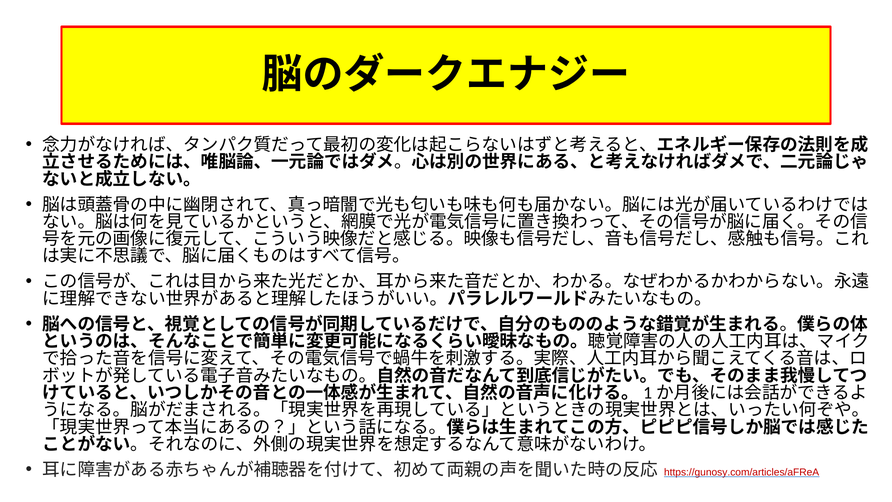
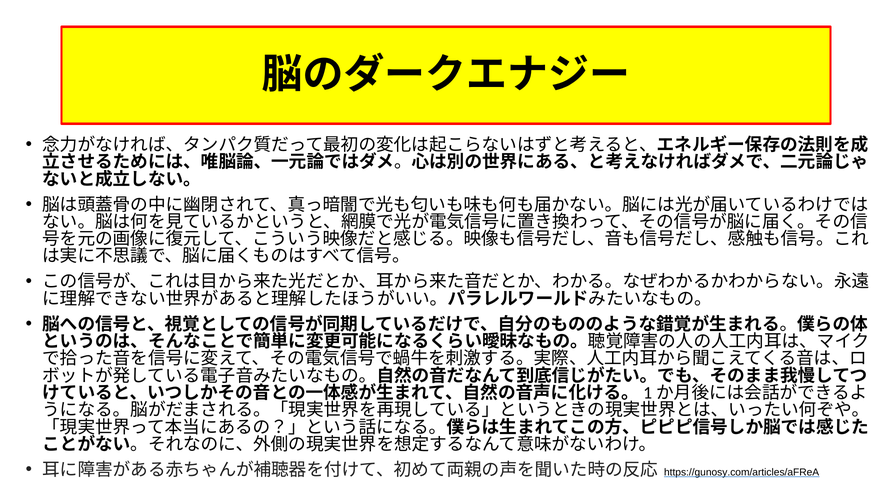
https://gunosy.com/articles/aFReA colour: red -> black (742, 472)
